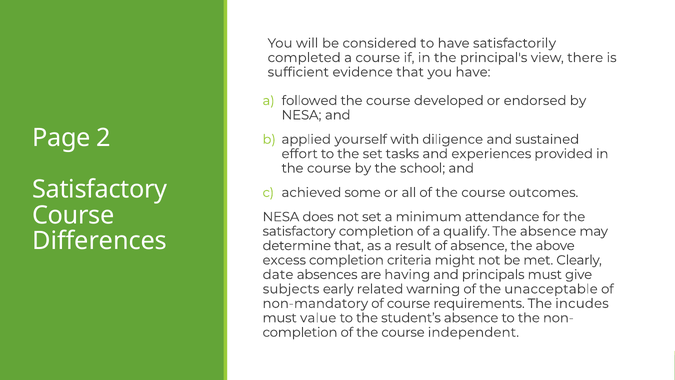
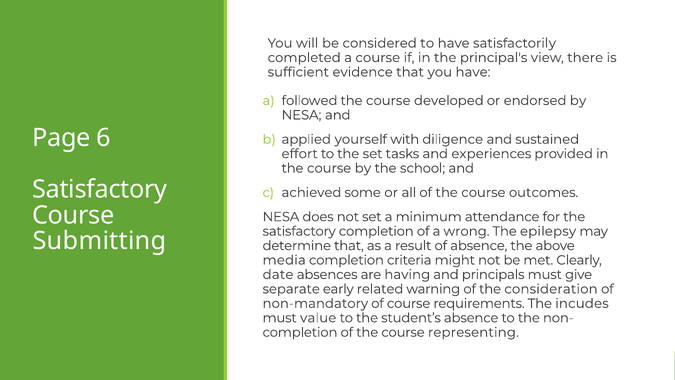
2: 2 -> 6 (104, 138)
qualify: qualify -> wrong (466, 231)
The absence: absence -> epilepsy (548, 231)
Differences: Differences -> Submitting (100, 241)
excess: excess -> media (284, 260)
subjects: subjects -> separate (291, 289)
unacceptable: unacceptable -> consideration (551, 289)
independent: independent -> representing (473, 332)
